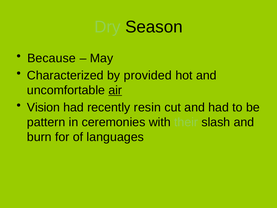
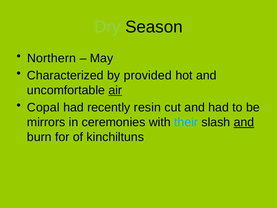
Because: Because -> Northern (52, 58)
Vision: Vision -> Copal (43, 107)
pattern: pattern -> mirrors (46, 122)
their colour: light green -> light blue (186, 122)
and underline: none -> present (244, 122)
languages: languages -> kinchiltuns (115, 137)
